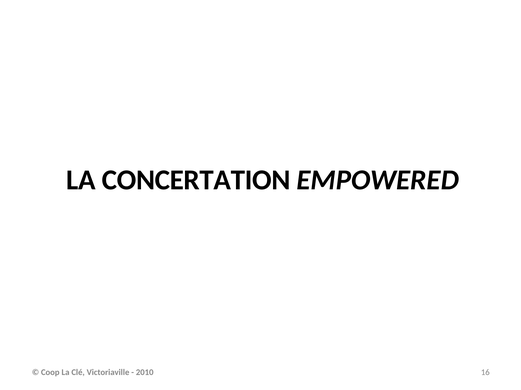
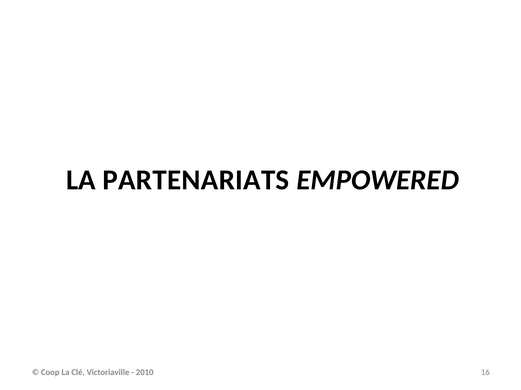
CONCERTATION: CONCERTATION -> PARTENARIATS (196, 180)
